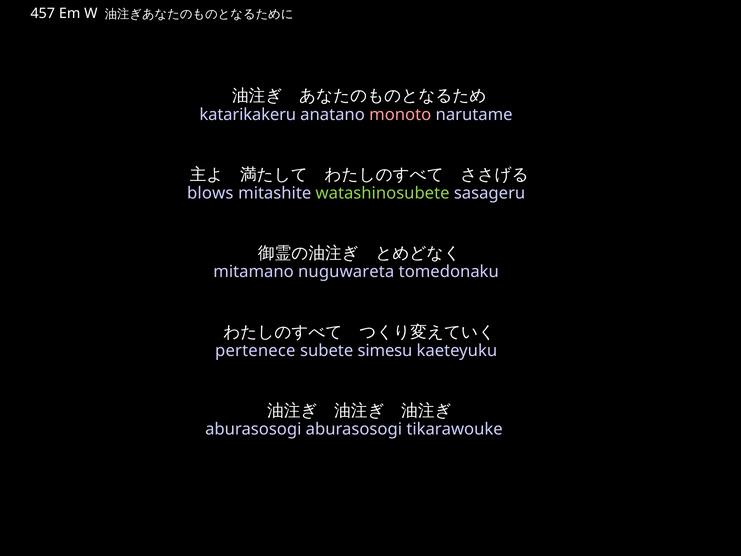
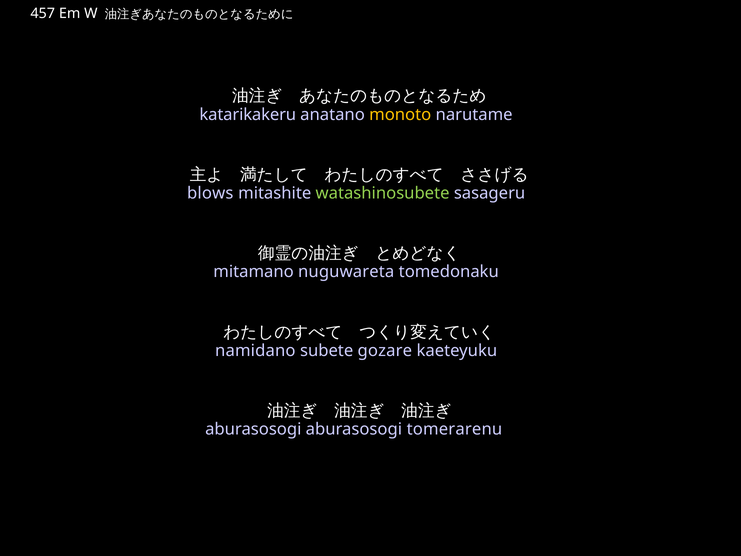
monoto colour: pink -> yellow (400, 114)
pertenece: pertenece -> namidano (255, 351)
simesu: simesu -> gozare (385, 351)
tikarawouke: tikarawouke -> tomerarenu (454, 429)
